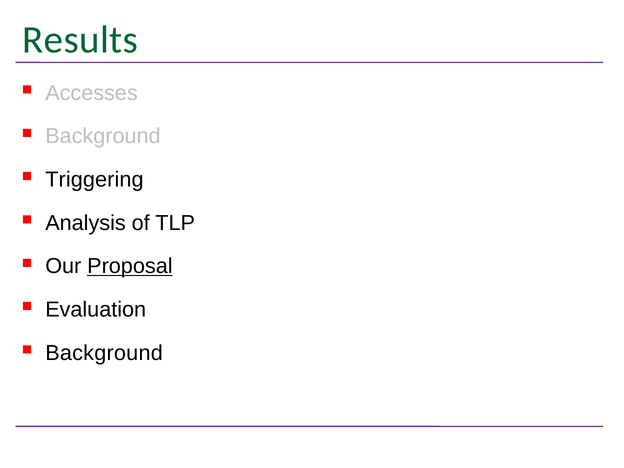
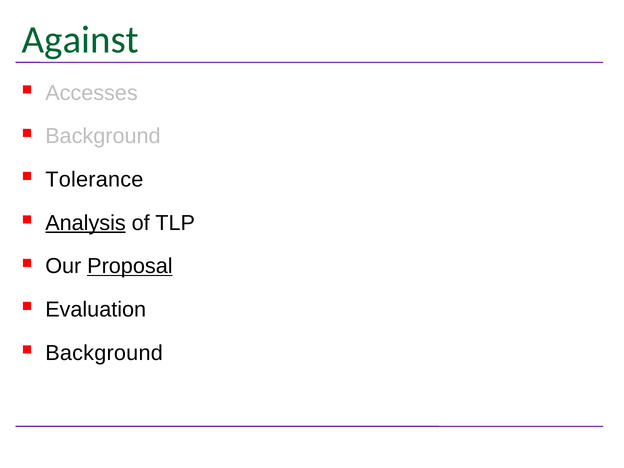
Results: Results -> Against (80, 40)
Triggering: Triggering -> Tolerance (94, 180)
Analysis underline: none -> present (86, 223)
